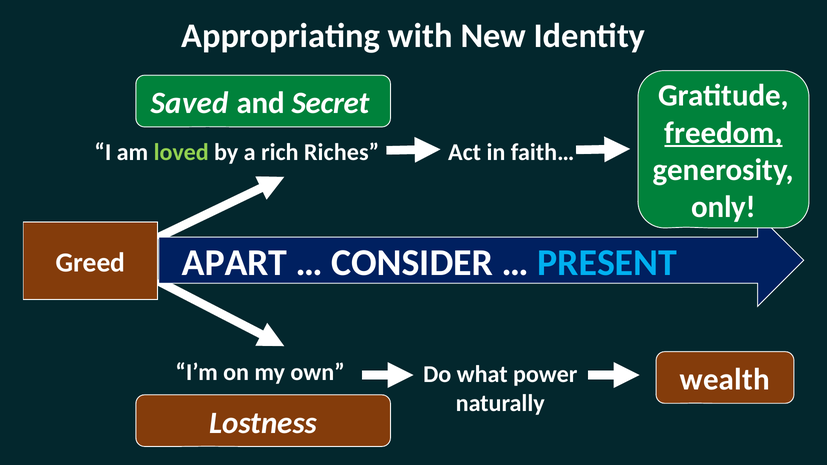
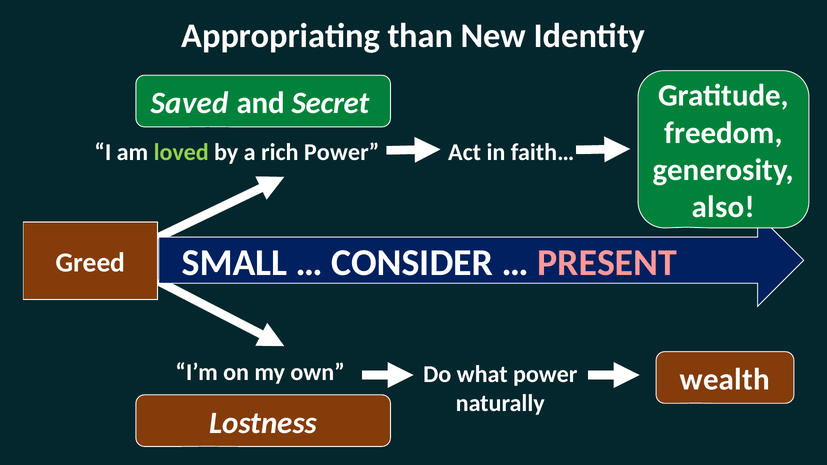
with: with -> than (420, 36)
freedom underline: present -> none (723, 133)
rich Riches: Riches -> Power (342, 152)
only: only -> also (723, 207)
APART: APART -> SMALL (235, 263)
PRESENT colour: light blue -> pink (607, 263)
